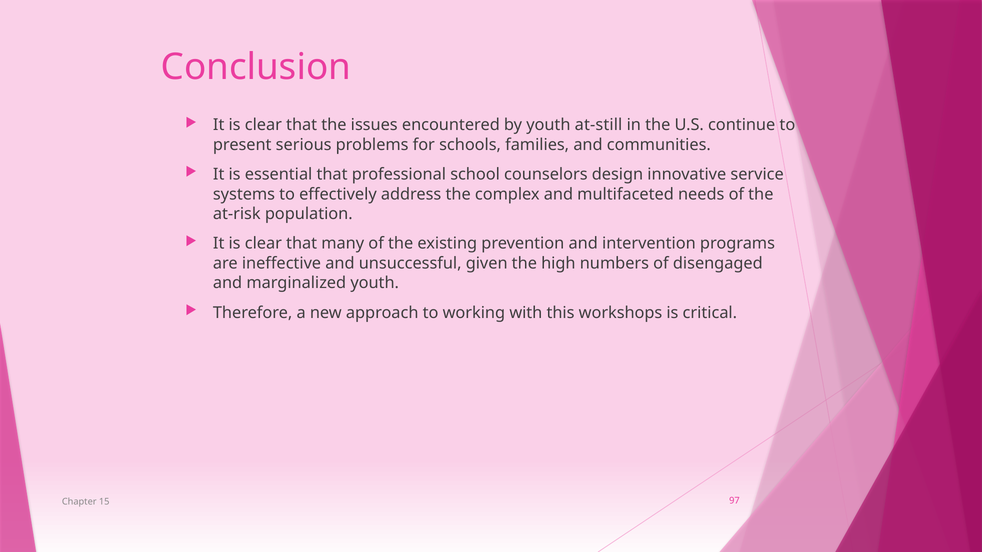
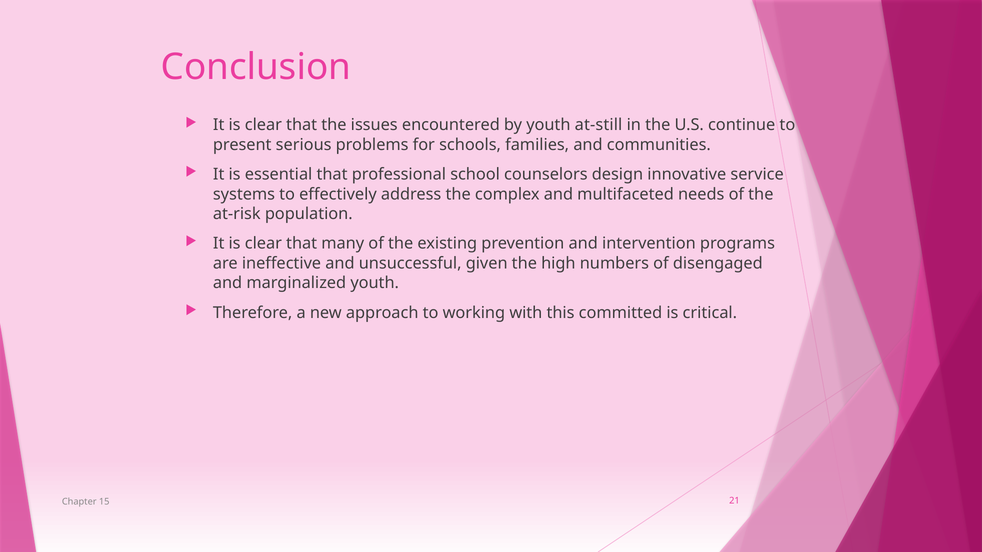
workshops: workshops -> committed (620, 313)
97: 97 -> 21 (734, 501)
